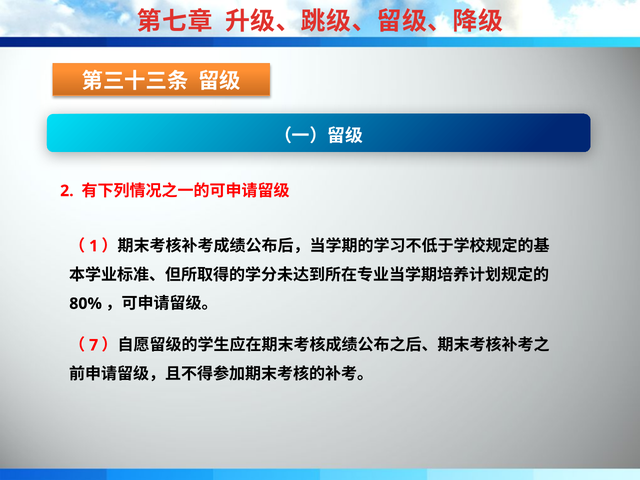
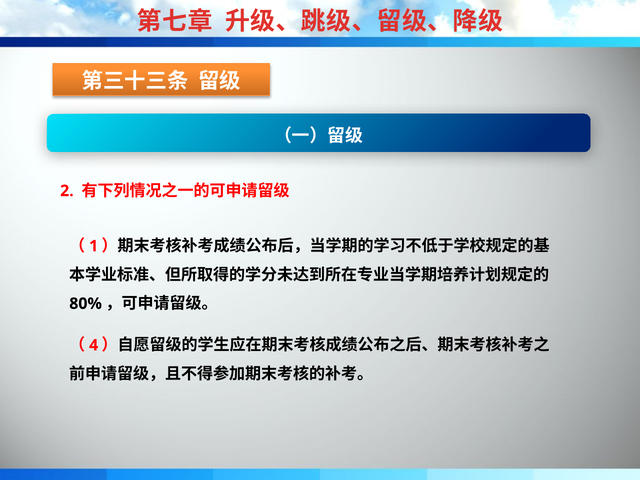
7: 7 -> 4 (94, 345)
